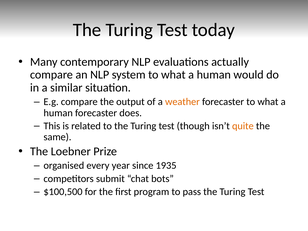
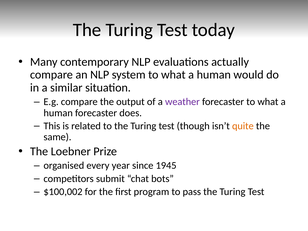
weather colour: orange -> purple (182, 102)
1935: 1935 -> 1945 (166, 166)
$100,500: $100,500 -> $100,002 (63, 192)
